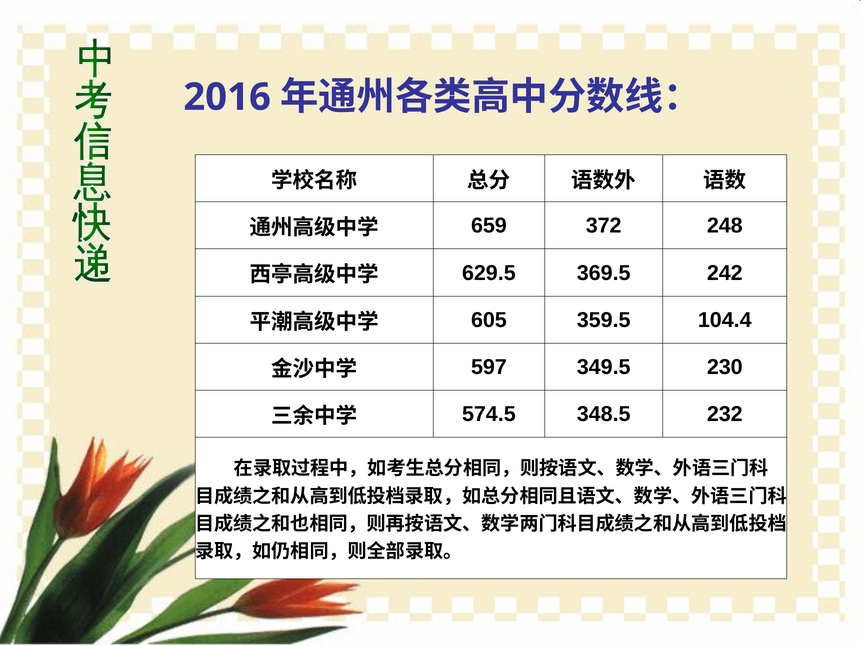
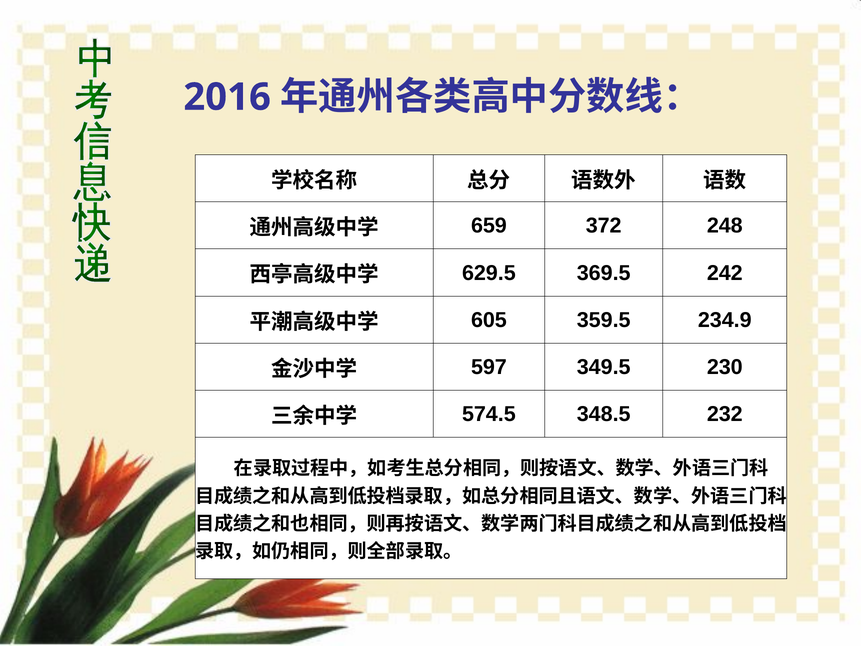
104.4: 104.4 -> 234.9 (725, 320)
